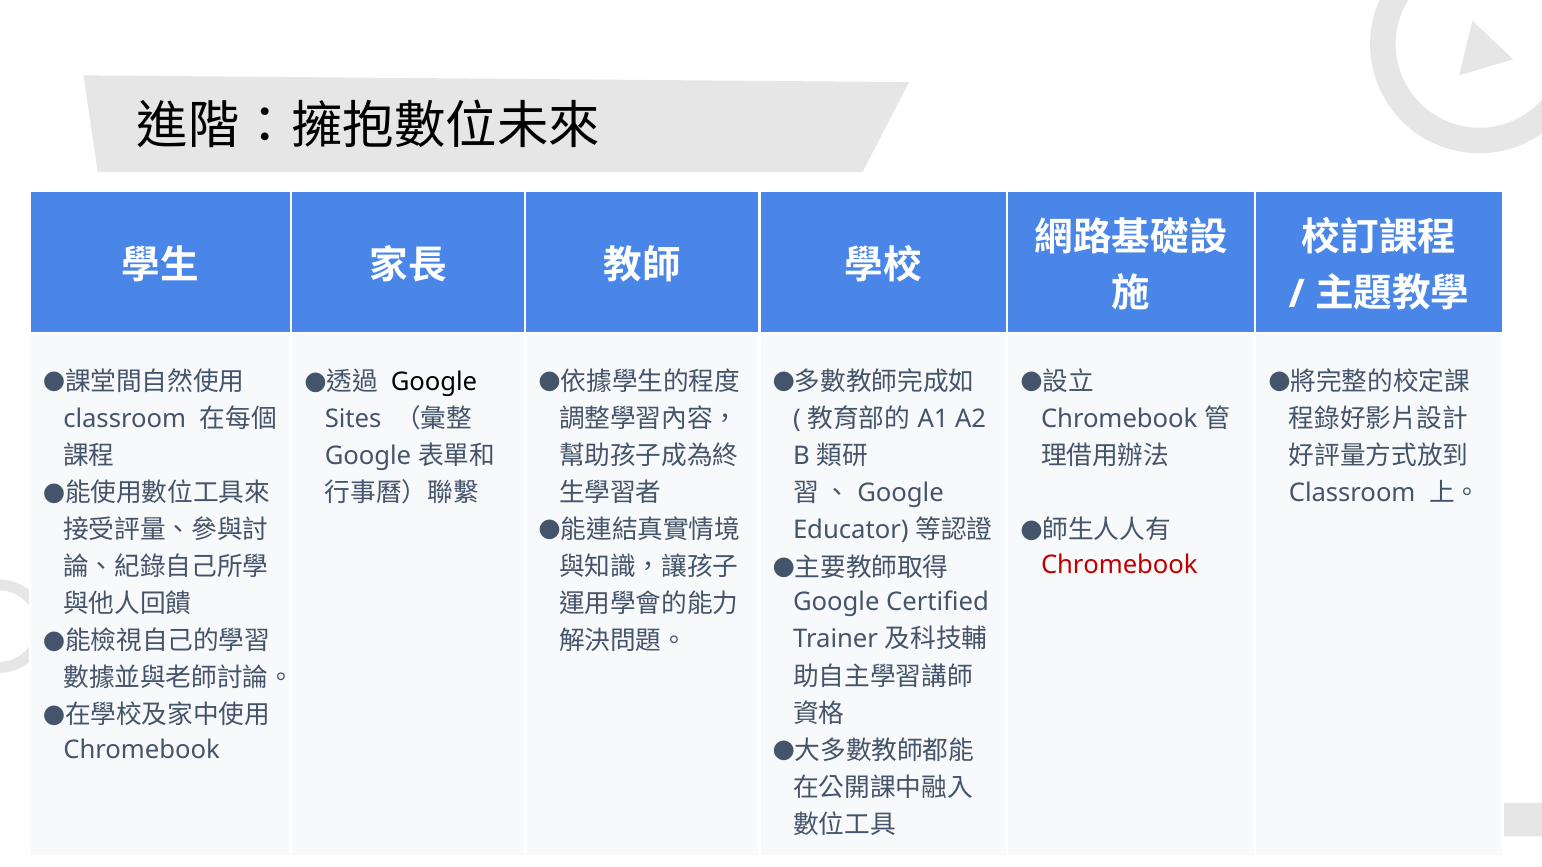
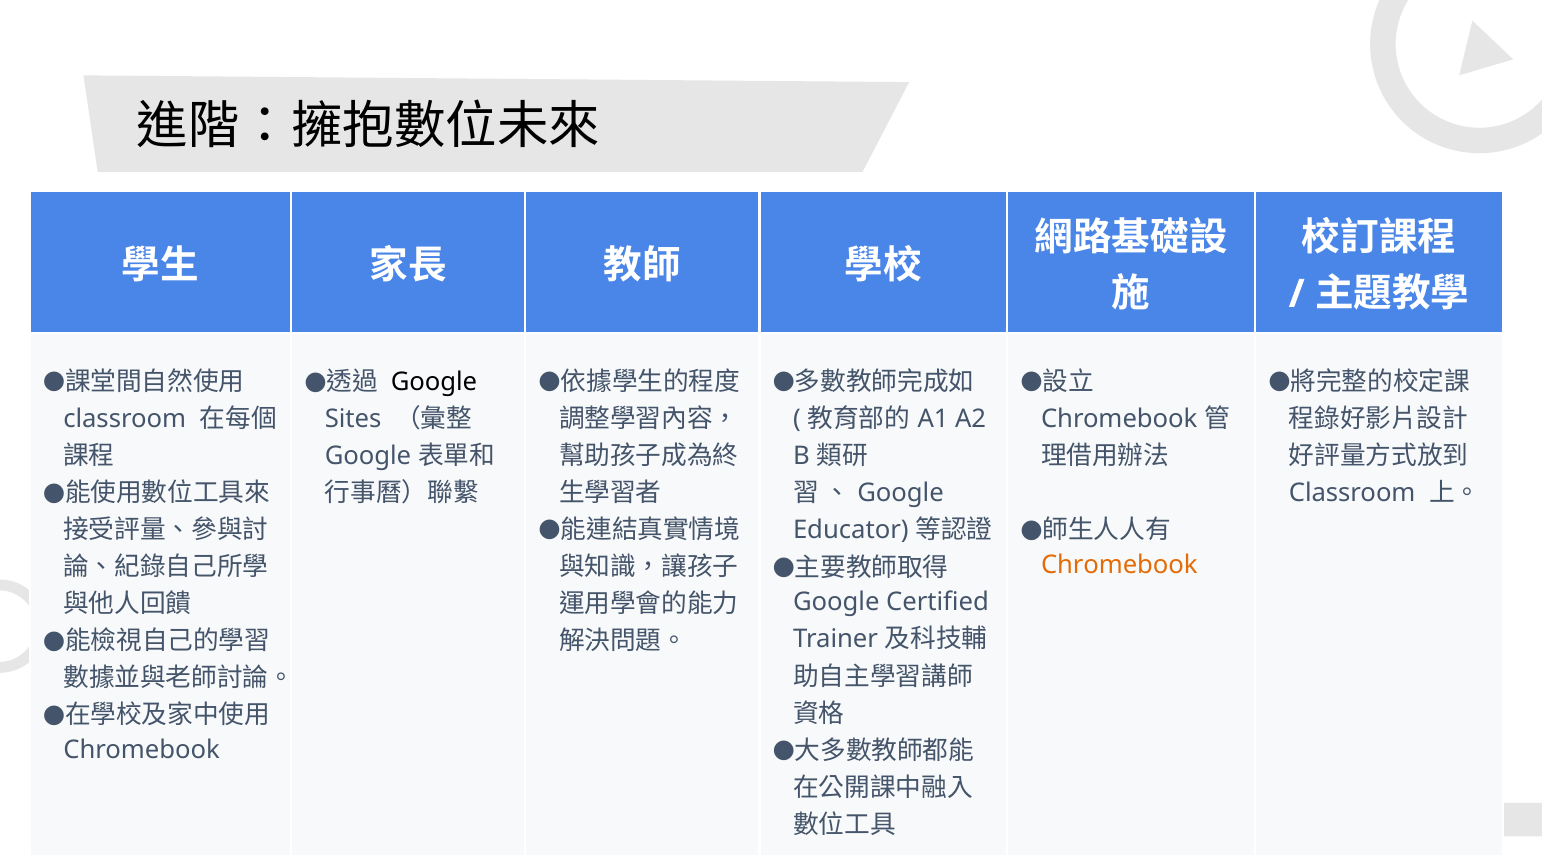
Chromebook colour: red -> orange (1119, 565)
